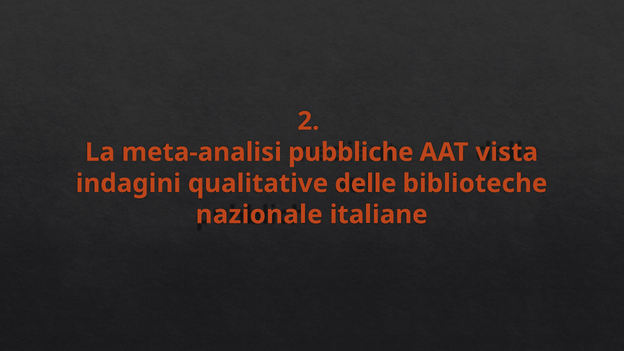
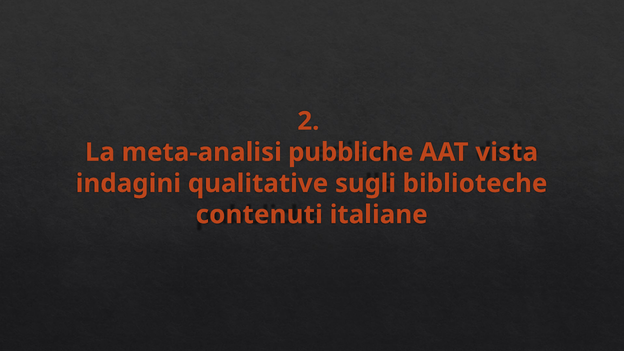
delle: delle -> sugli (366, 183)
nazionale: nazionale -> contenuti (259, 215)
